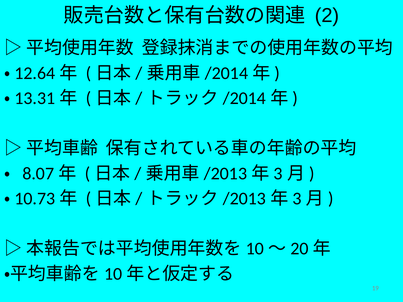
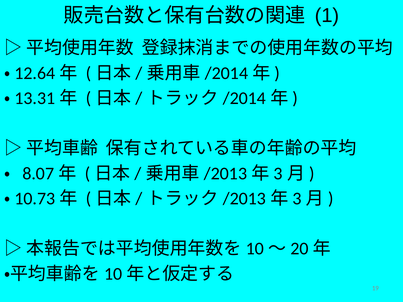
2: 2 -> 1 (327, 16)
